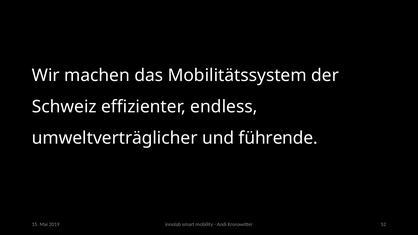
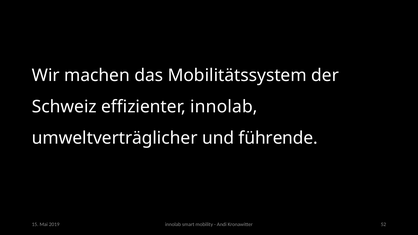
effizienter endless: endless -> innolab (224, 107)
